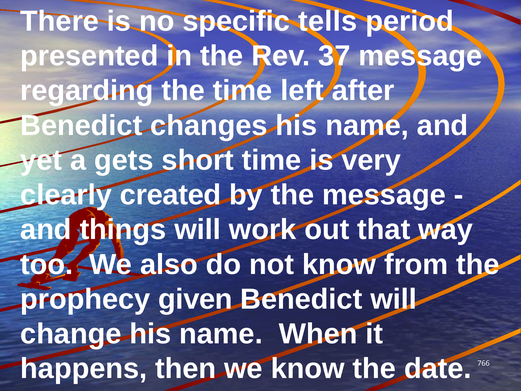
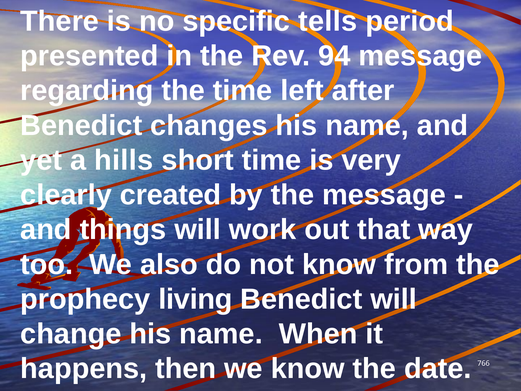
37: 37 -> 94 (334, 56)
gets: gets -> hills (124, 160)
given: given -> living (195, 299)
